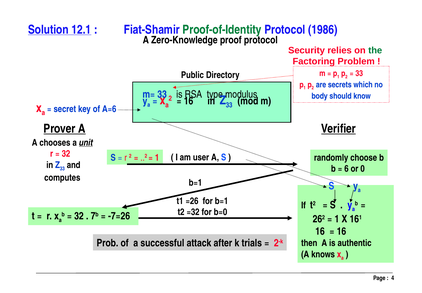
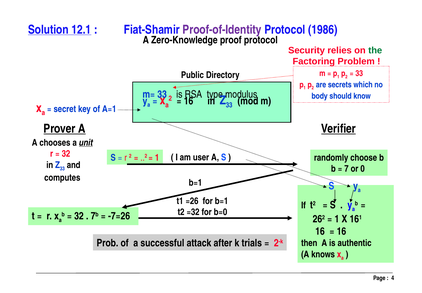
Proof-of-Identity colour: green -> purple (222, 30)
A=6: A=6 -> A=1 (109, 109)
6: 6 -> 7 (346, 169)
